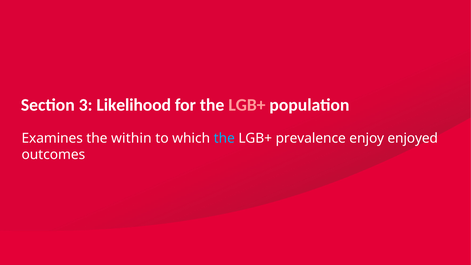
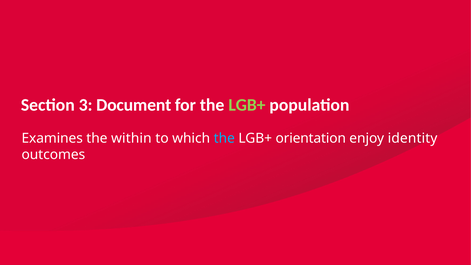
Likelihood: Likelihood -> Document (134, 105)
LGB+ colour: pink -> light green (247, 105)
prevalence: prevalence -> orientation (311, 138)
enjoyed: enjoyed -> identity (413, 138)
